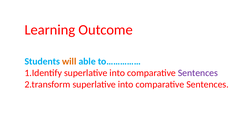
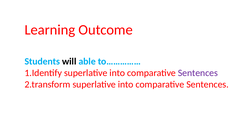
will colour: orange -> black (69, 62)
